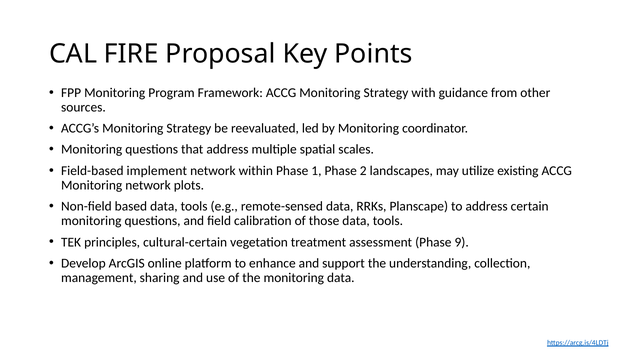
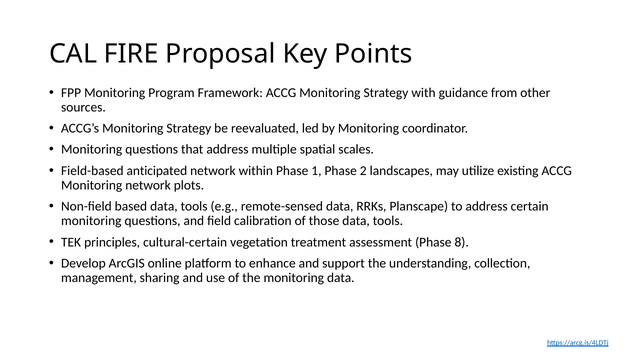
implement: implement -> anticipated (157, 171)
9: 9 -> 8 (462, 242)
